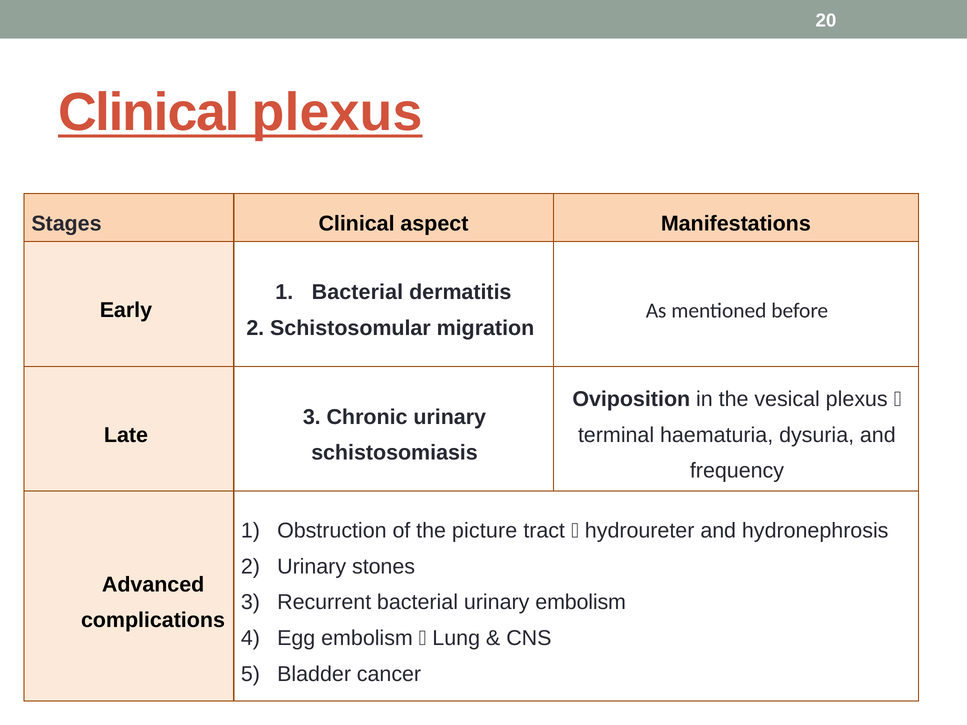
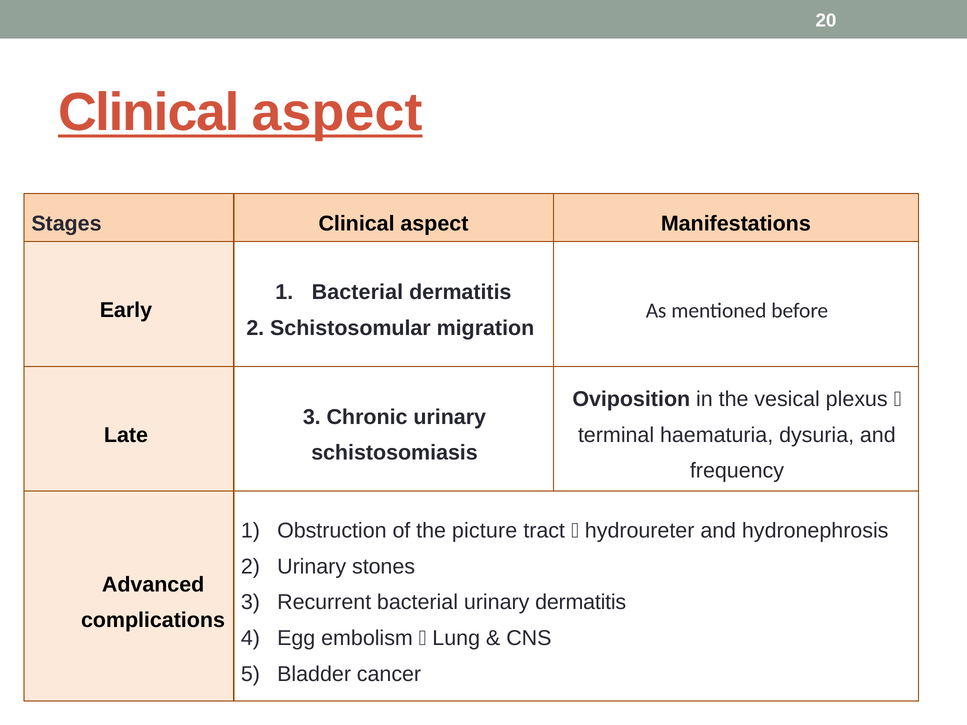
plexus: plexus -> aspect (337, 113)
urinary embolism: embolism -> dermatitis (581, 603)
